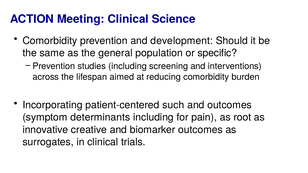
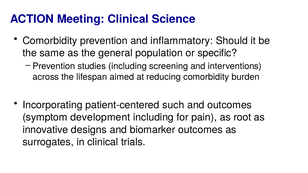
development: development -> inflammatory (182, 41)
determinants: determinants -> development (100, 118)
creative: creative -> designs (89, 130)
